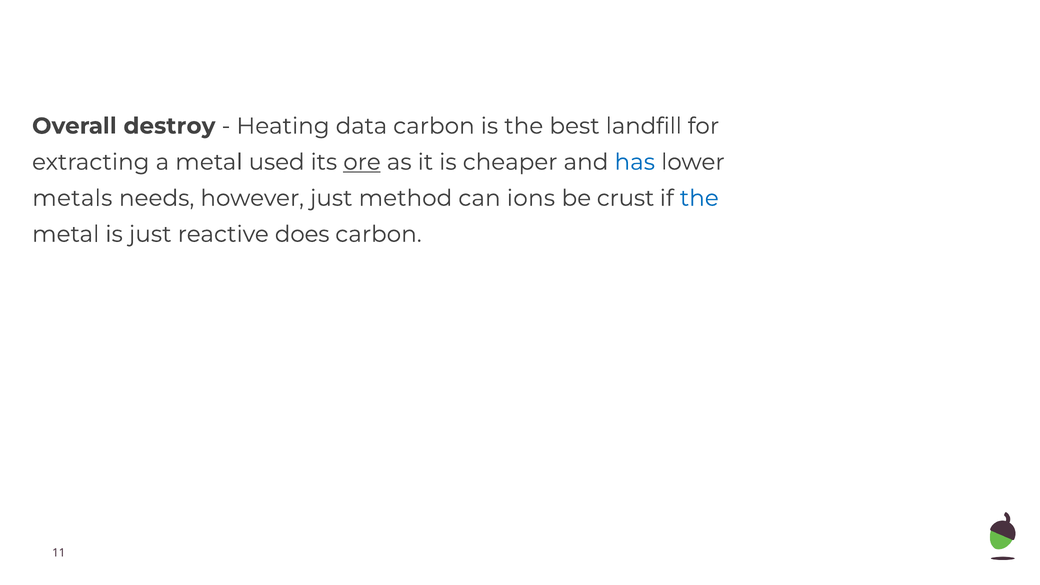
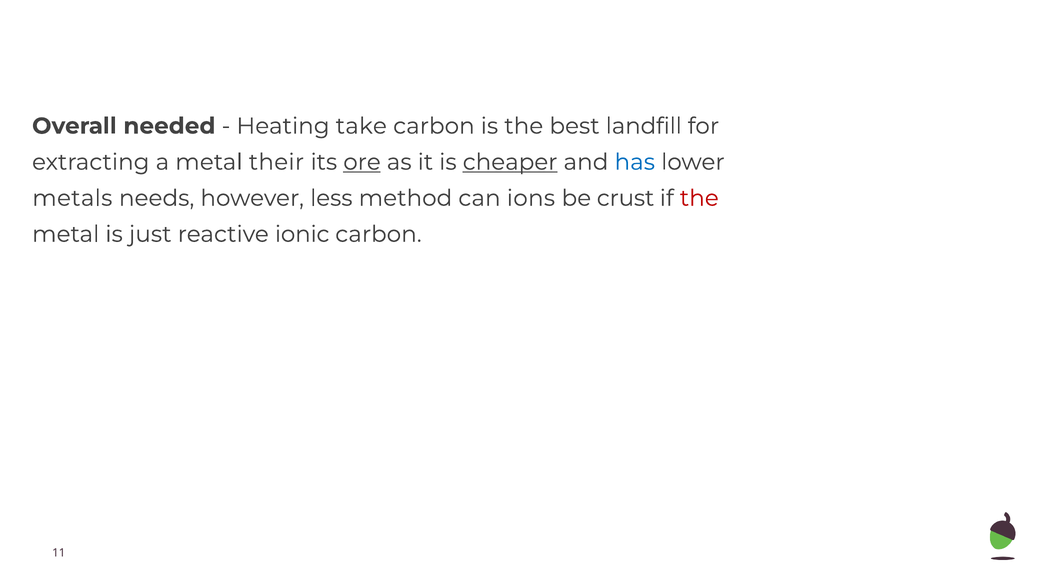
destroy: destroy -> needed (169, 126)
data: data -> take (361, 126)
used: used -> their (276, 162)
cheaper underline: none -> present (510, 162)
however just: just -> less (331, 198)
the colour: blue -> red (699, 198)
does: does -> ionic (302, 234)
